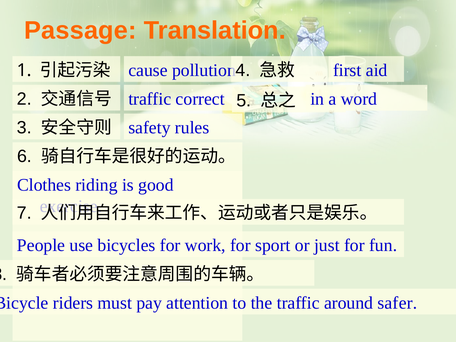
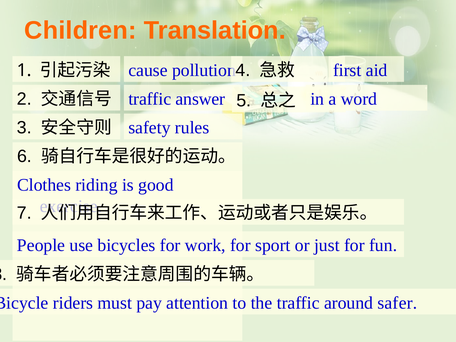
Passage: Passage -> Children (80, 31)
correct: correct -> answer (200, 99)
